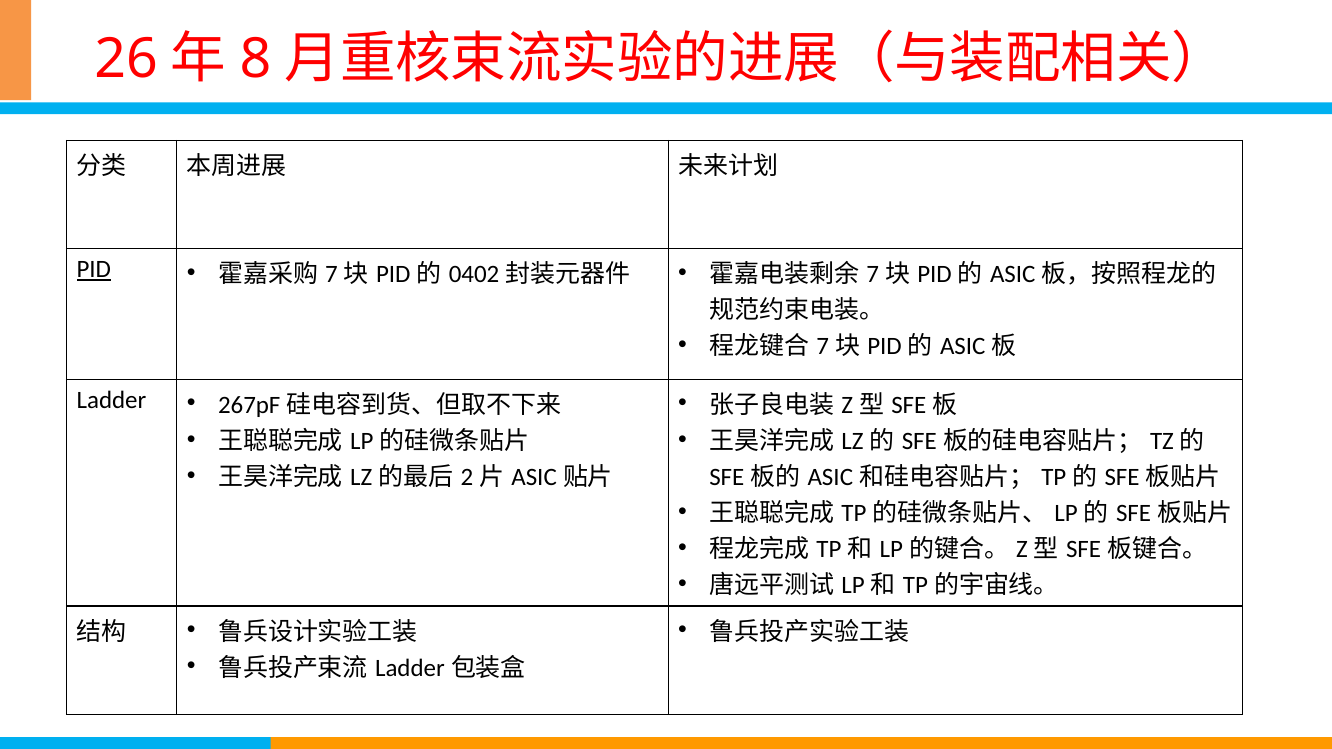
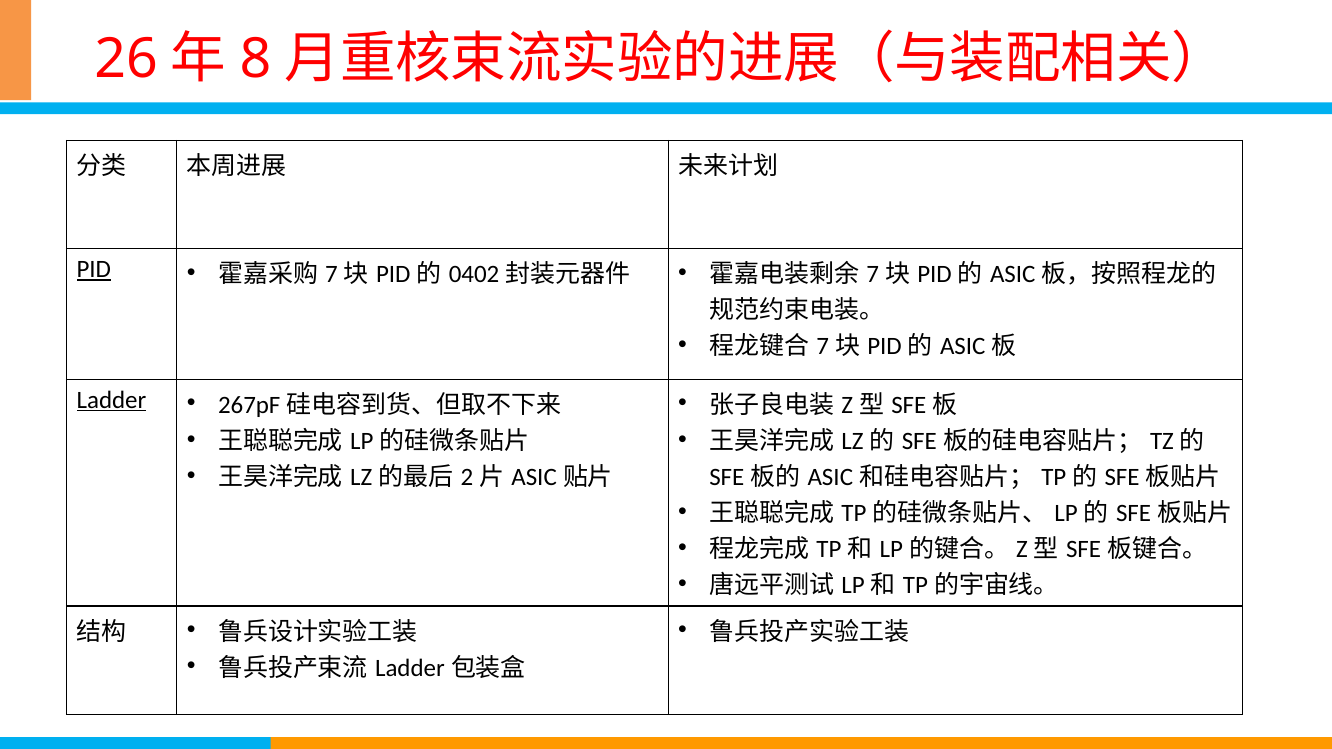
Ladder underline: none -> present (111, 400)
